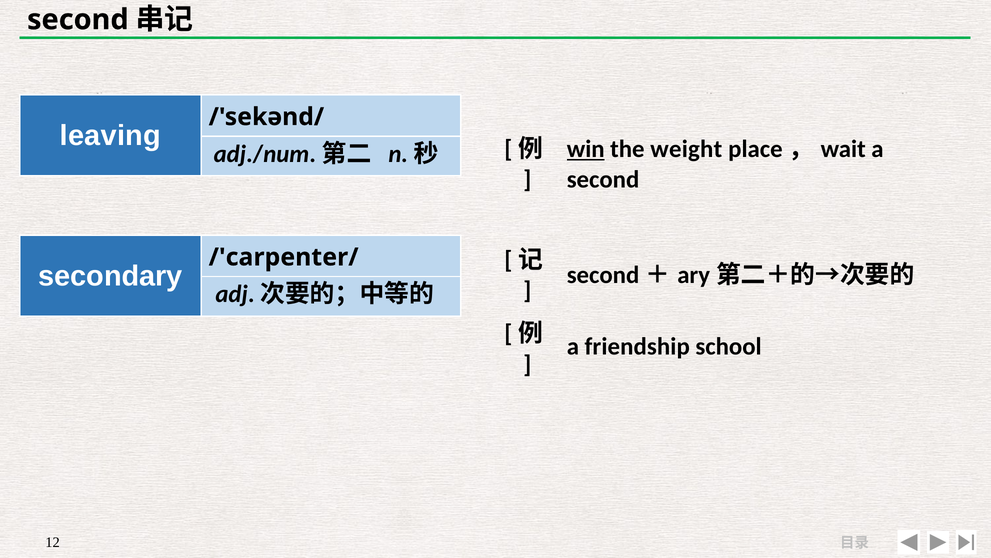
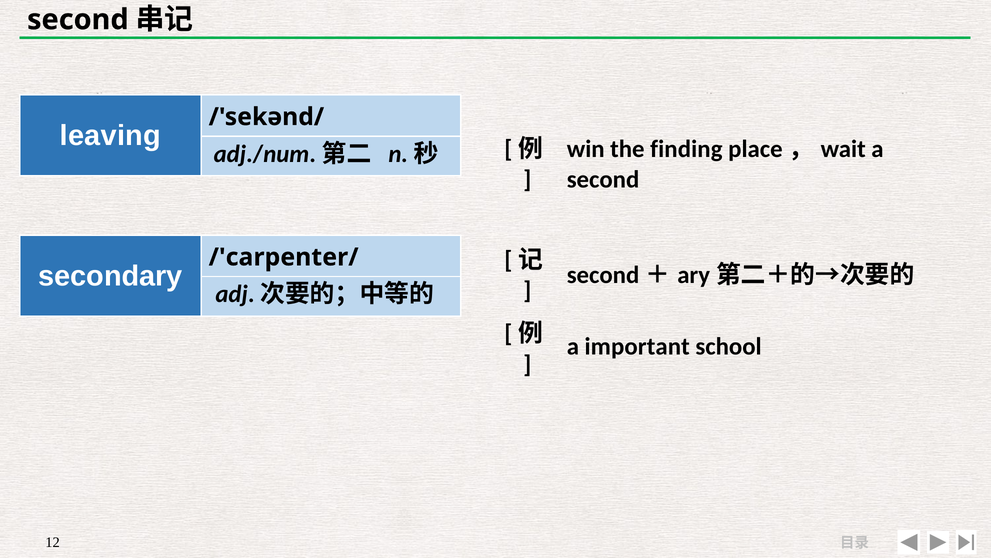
win underline: present -> none (586, 149)
weight: weight -> finding (686, 149)
friendship: friendship -> important (637, 346)
